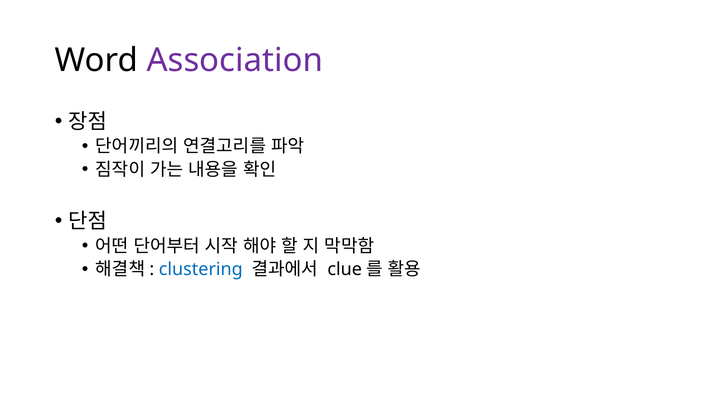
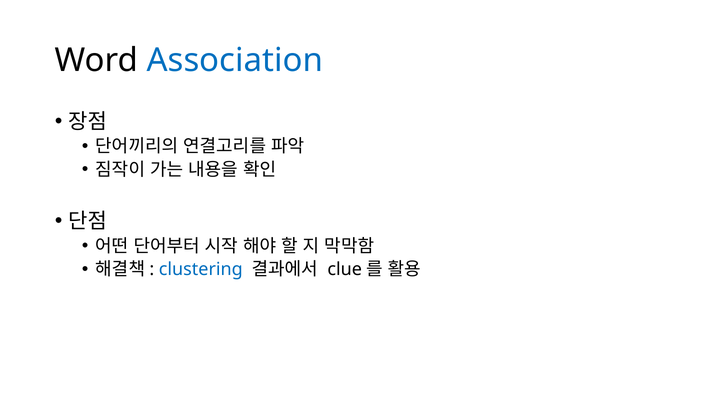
Association colour: purple -> blue (235, 60)
